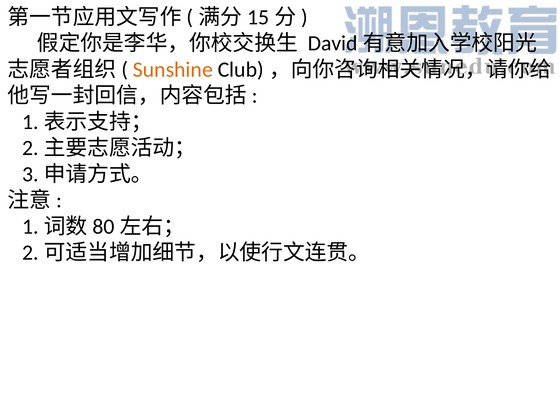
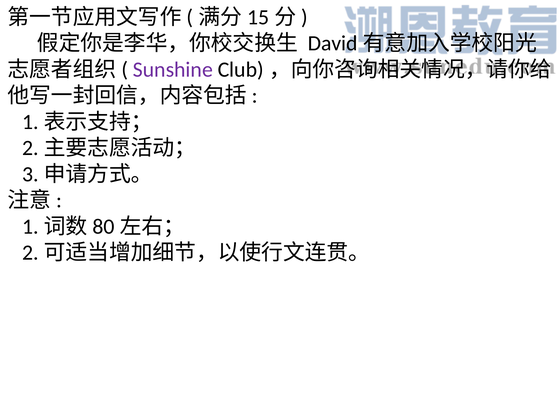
Sunshine colour: orange -> purple (173, 70)
